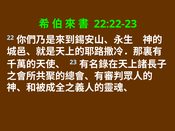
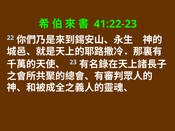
22:22-23: 22:22-23 -> 41:22-23 (115, 24)
